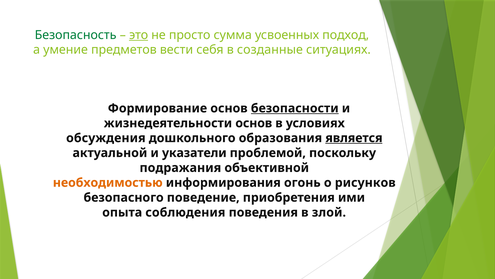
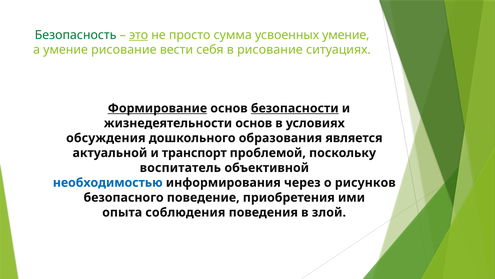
усвоенных подход: подход -> умение (346, 35)
умение предметов: предметов -> рисование (124, 50)
в созданные: созданные -> рисование (270, 50)
Формирование underline: none -> present (157, 108)
является underline: present -> none (354, 138)
указатели: указатели -> транспорт (194, 153)
подражания: подражания -> воспитатель (180, 167)
необходимостью colour: orange -> blue (108, 182)
огонь: огонь -> через (302, 182)
